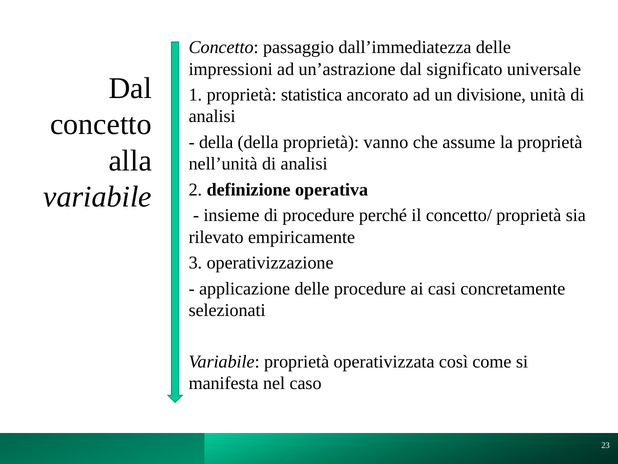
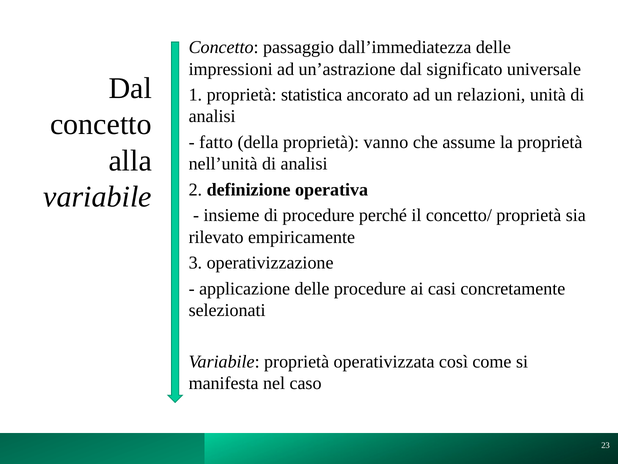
divisione: divisione -> relazioni (491, 95)
della: della -> fatto (216, 142)
